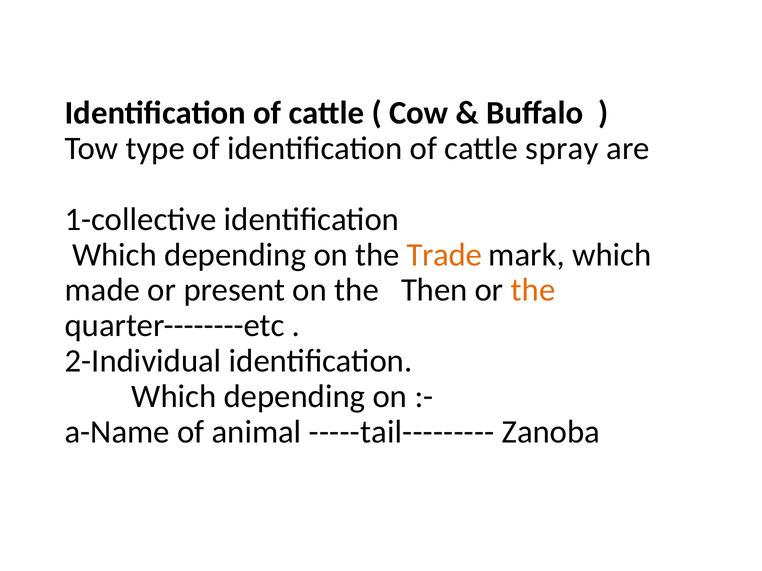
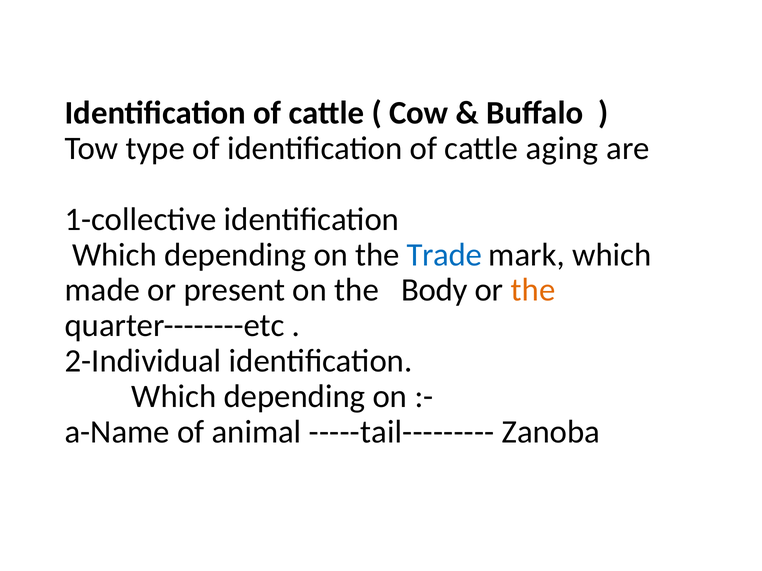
spray: spray -> aging (562, 149)
Trade colour: orange -> blue (444, 255)
Then: Then -> Body (434, 290)
